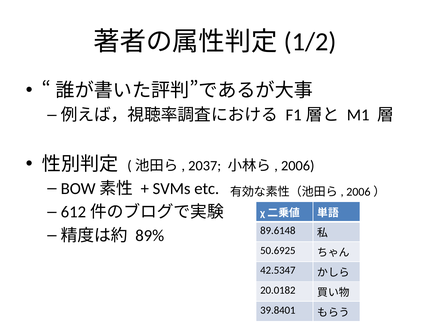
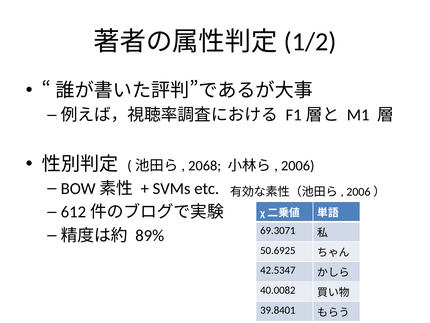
2037: 2037 -> 2068 (205, 165)
89.6148: 89.6148 -> 69.3071 (278, 230)
20.0182: 20.0182 -> 40.0082 (278, 290)
